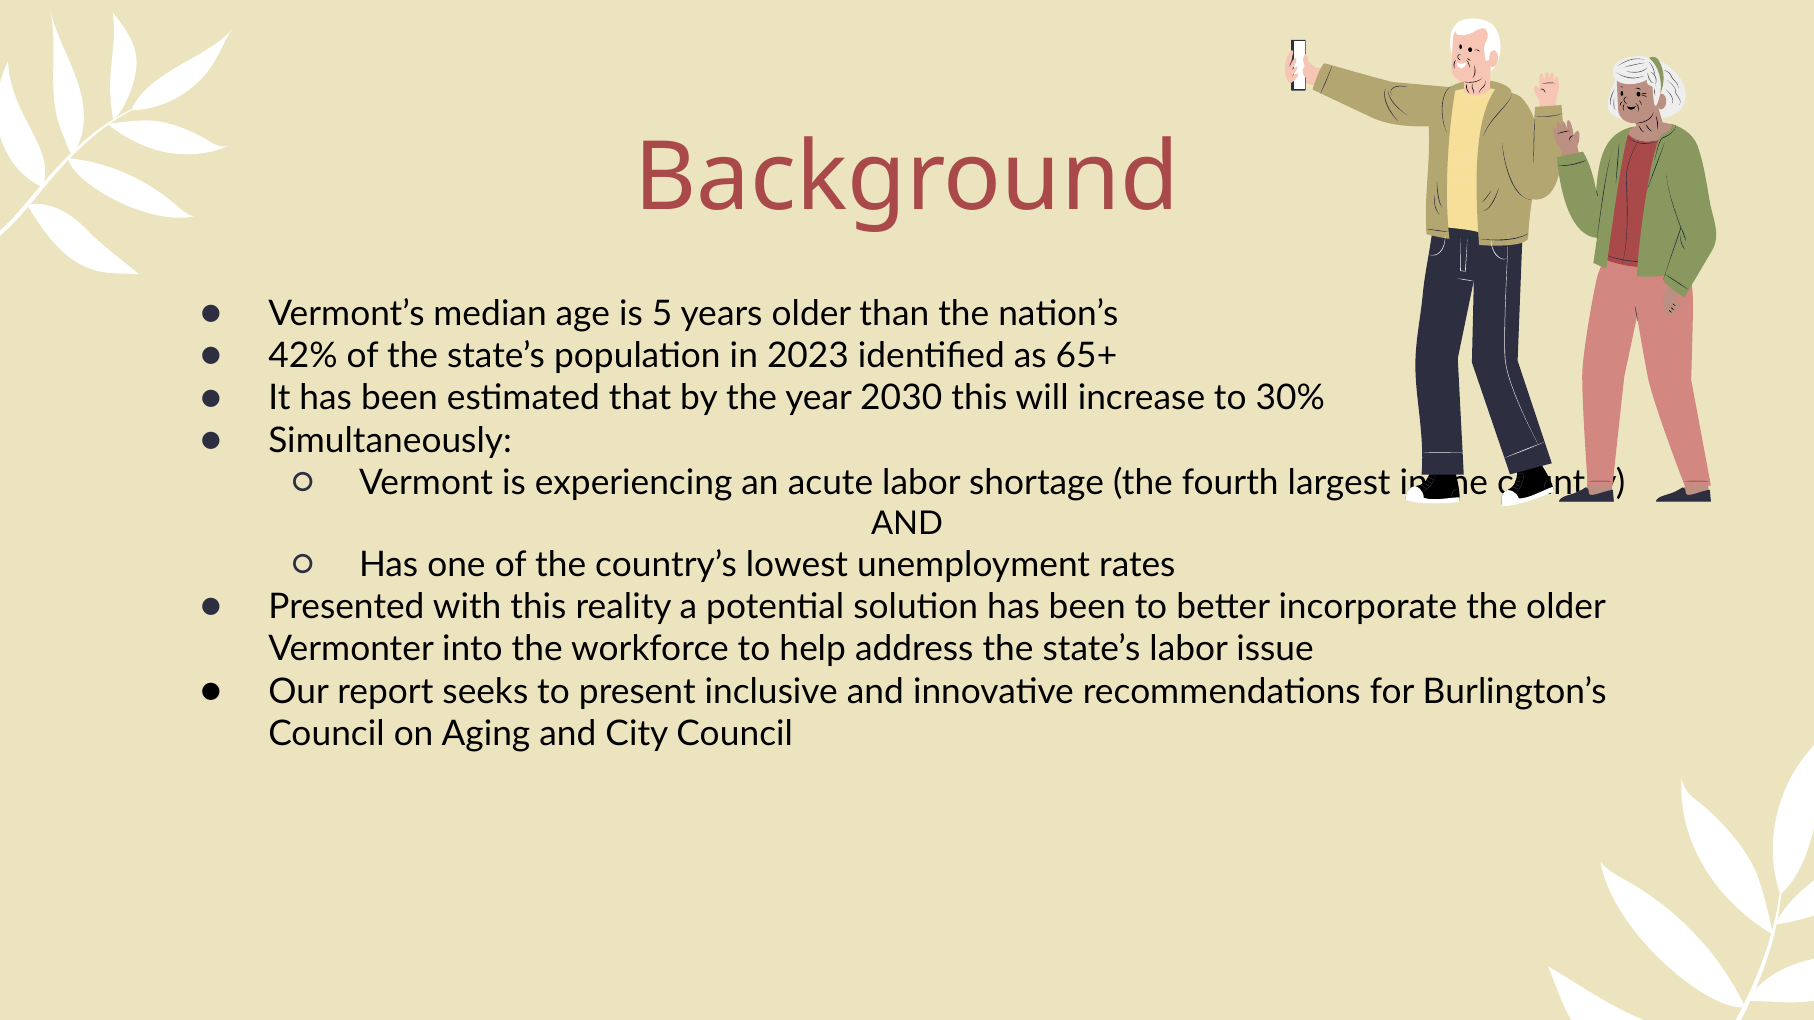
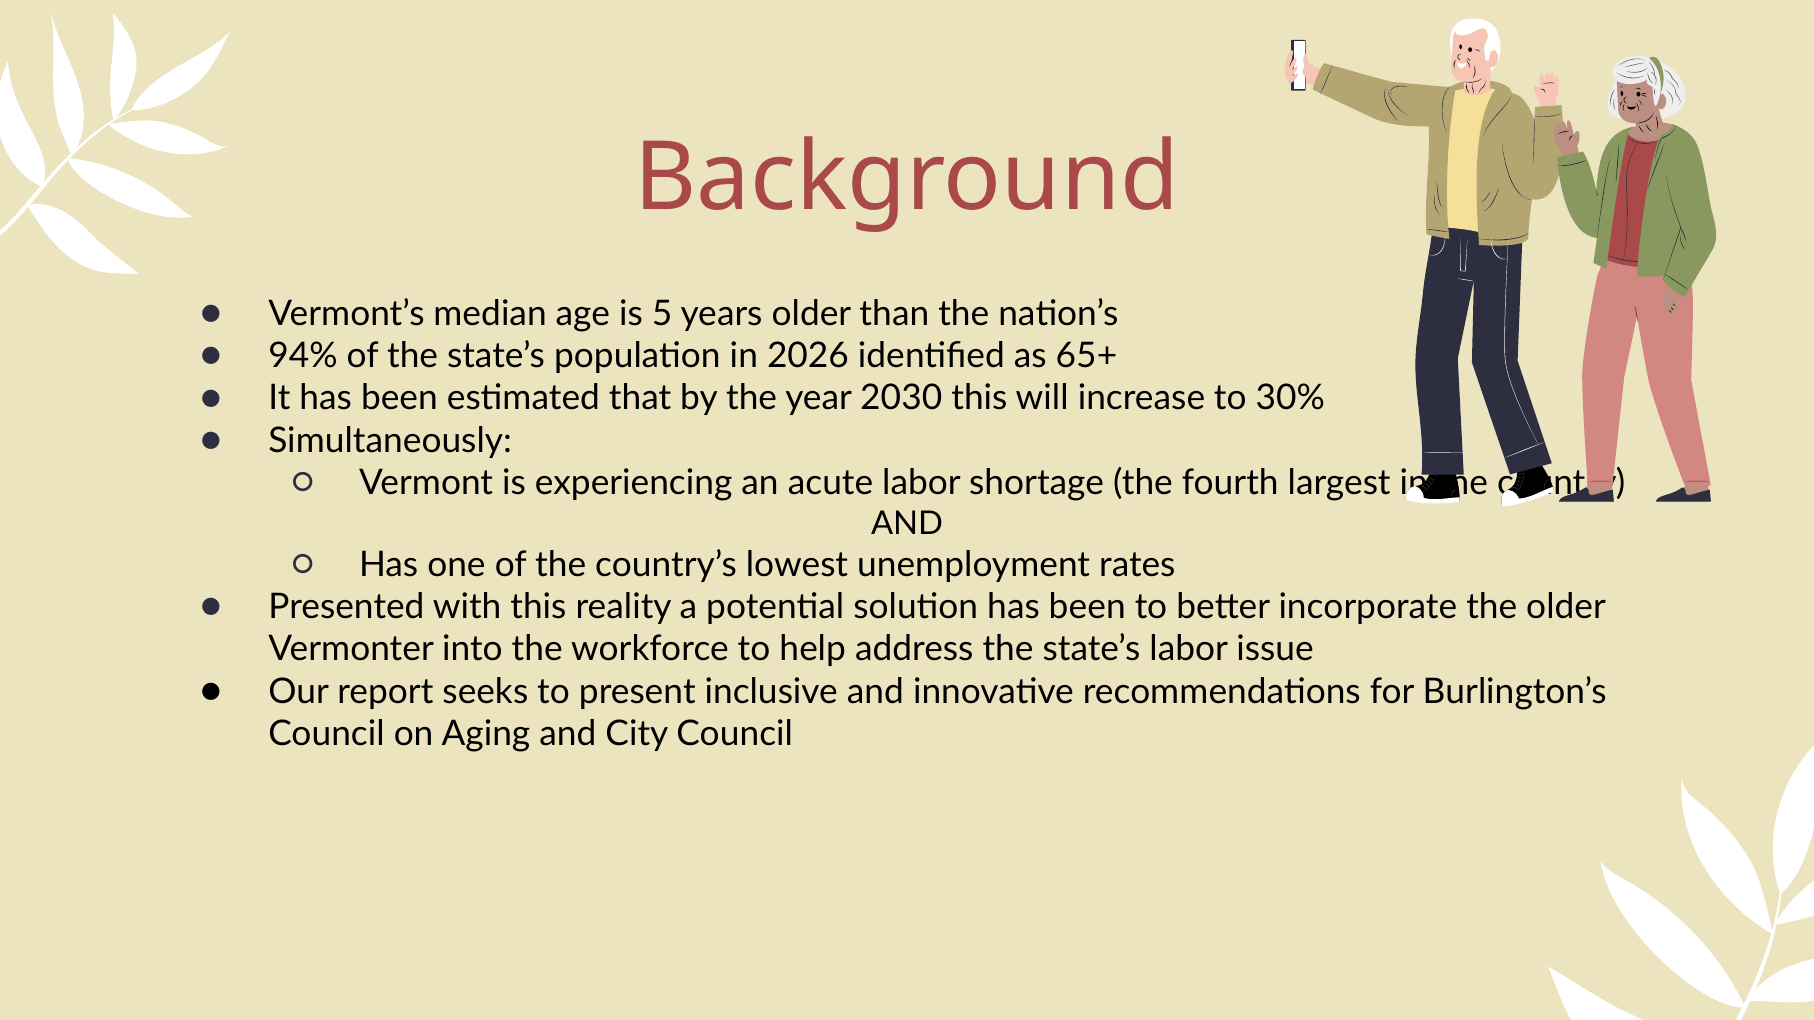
42%: 42% -> 94% (303, 356)
2023: 2023 -> 2026 (808, 356)
